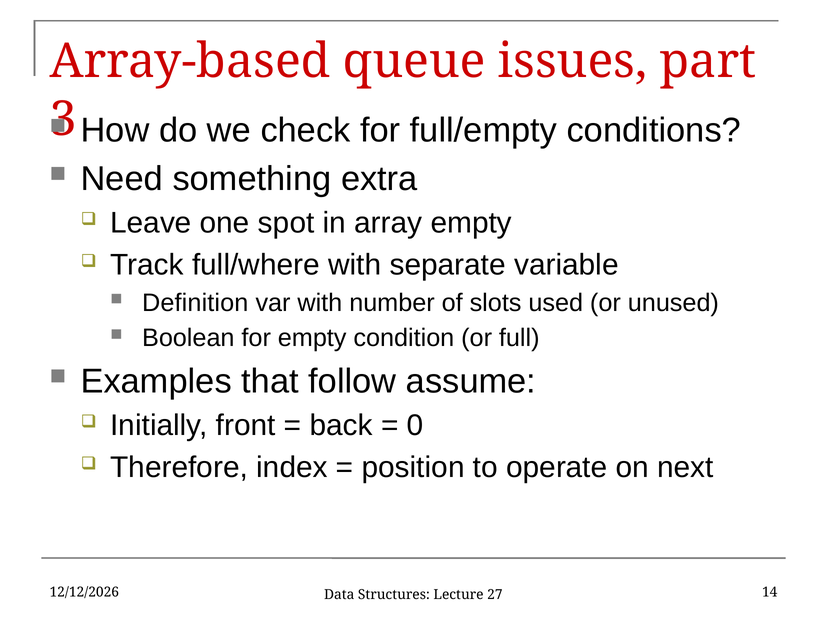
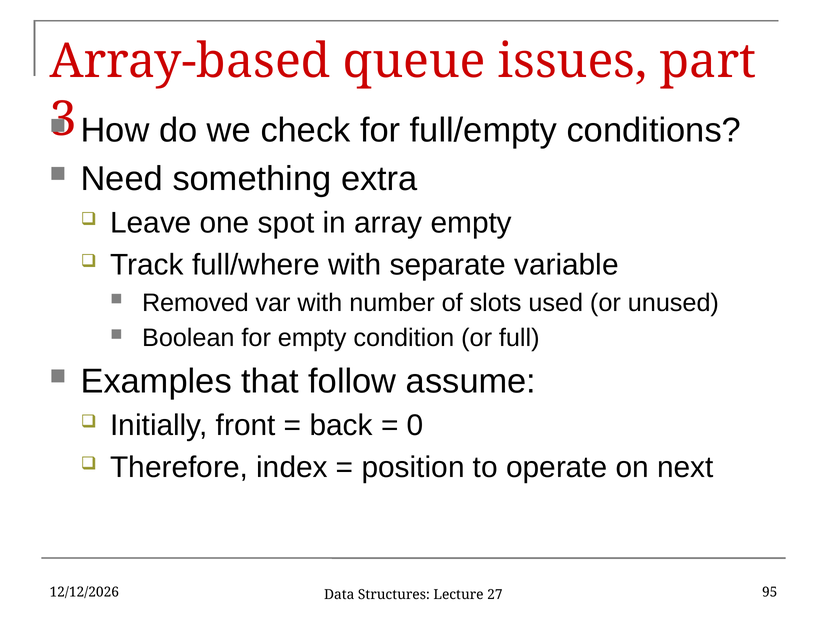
Definition: Definition -> Removed (195, 303)
14: 14 -> 95 (770, 592)
